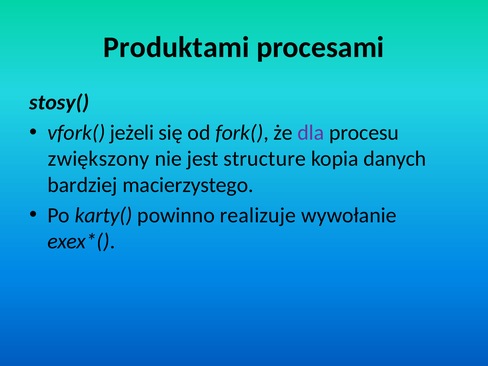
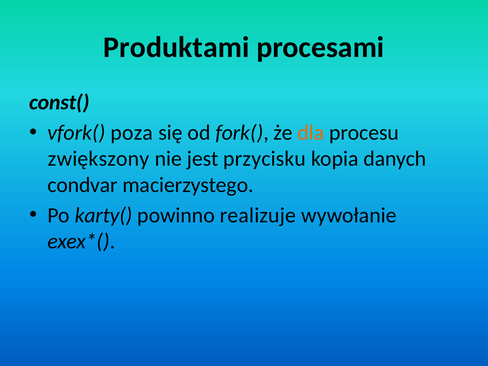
stosy(: stosy( -> const( (59, 102)
jeżeli: jeżeli -> poza (132, 133)
dla colour: purple -> orange (311, 133)
structure: structure -> przycisku (265, 159)
bardziej: bardziej -> condvar (83, 185)
